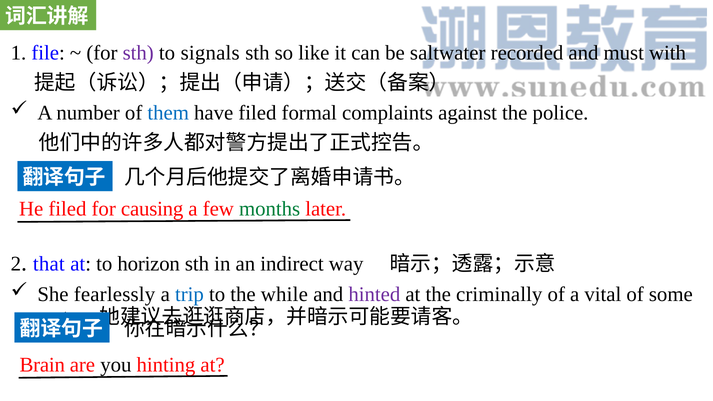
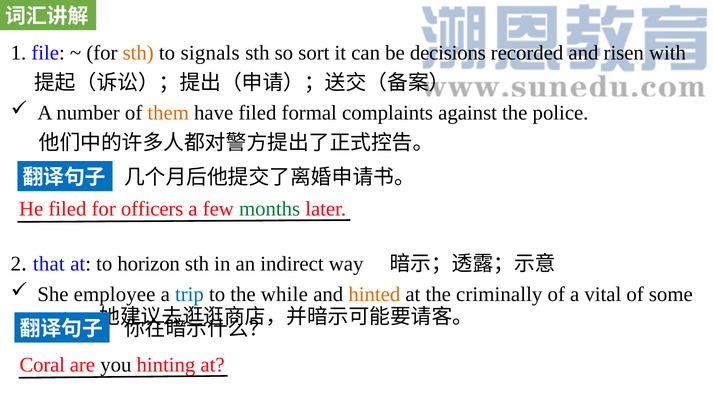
sth colour: purple -> orange (138, 53)
so like: like -> sort (314, 53)
saltwater: saltwater -> decisions (448, 53)
must: must -> risen (624, 53)
them colour: blue -> orange (168, 113)
causing: causing -> officers (152, 209)
fearlessly: fearlessly -> employee (115, 294)
hinted colour: purple -> orange (374, 294)
Brain: Brain -> Coral (42, 365)
